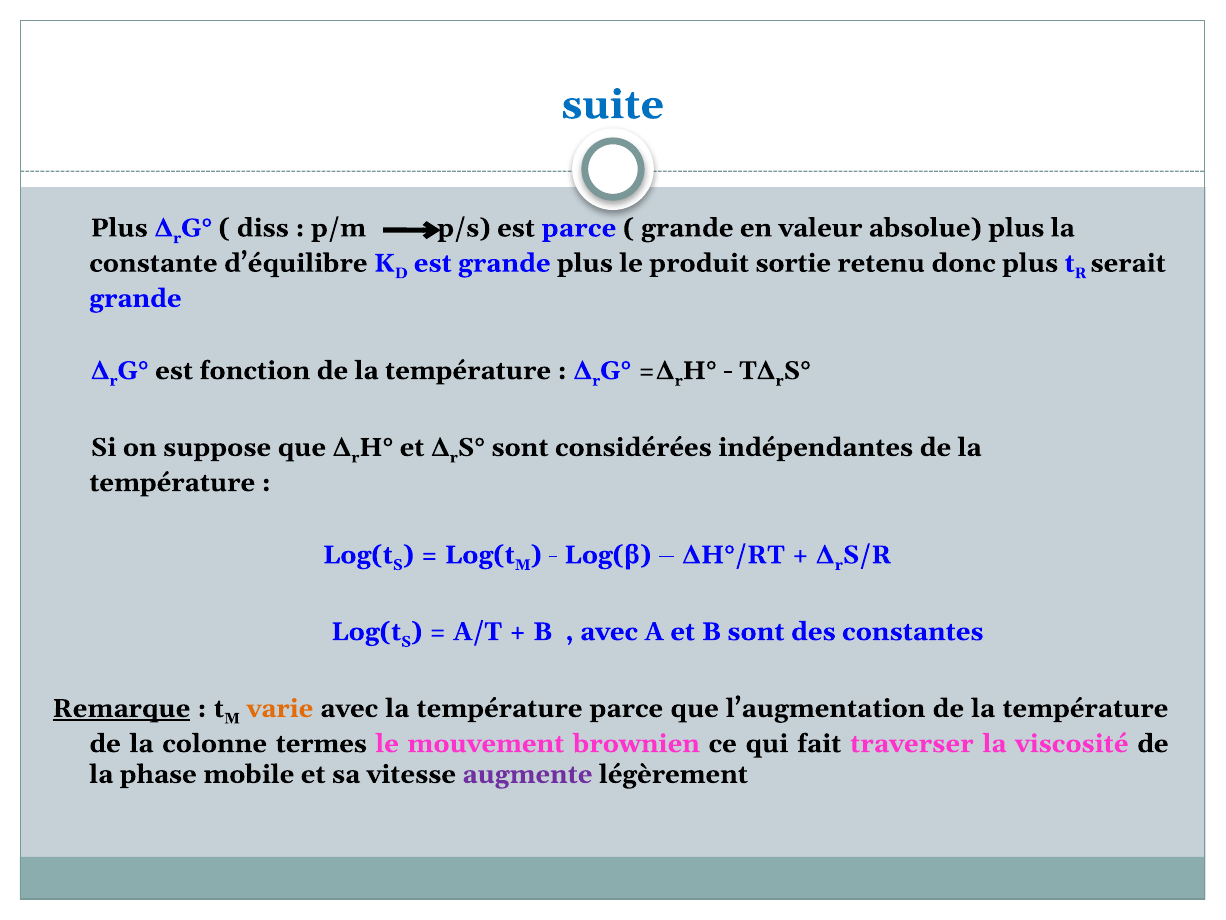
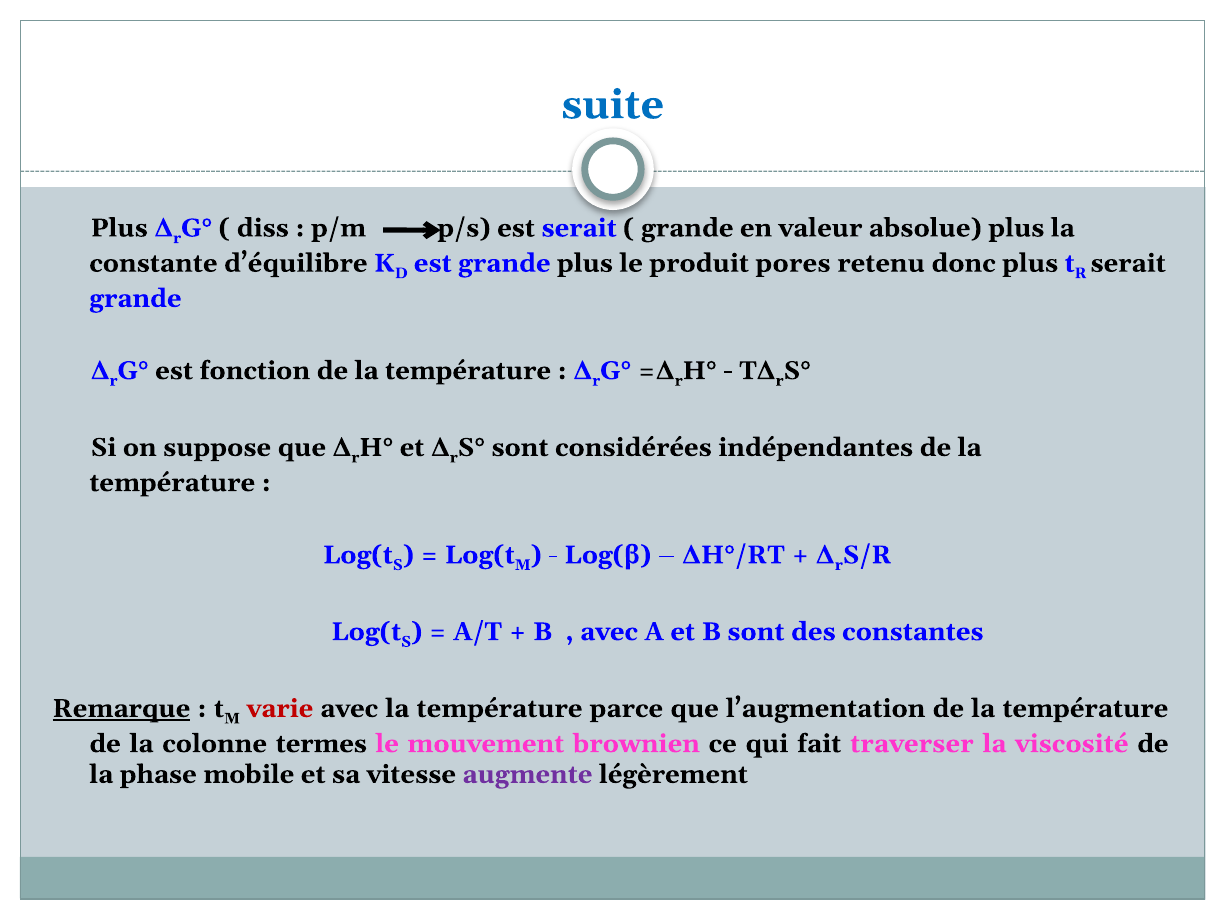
est parce: parce -> serait (579, 228)
sortie: sortie -> pores (793, 263)
varie colour: orange -> red (280, 708)
